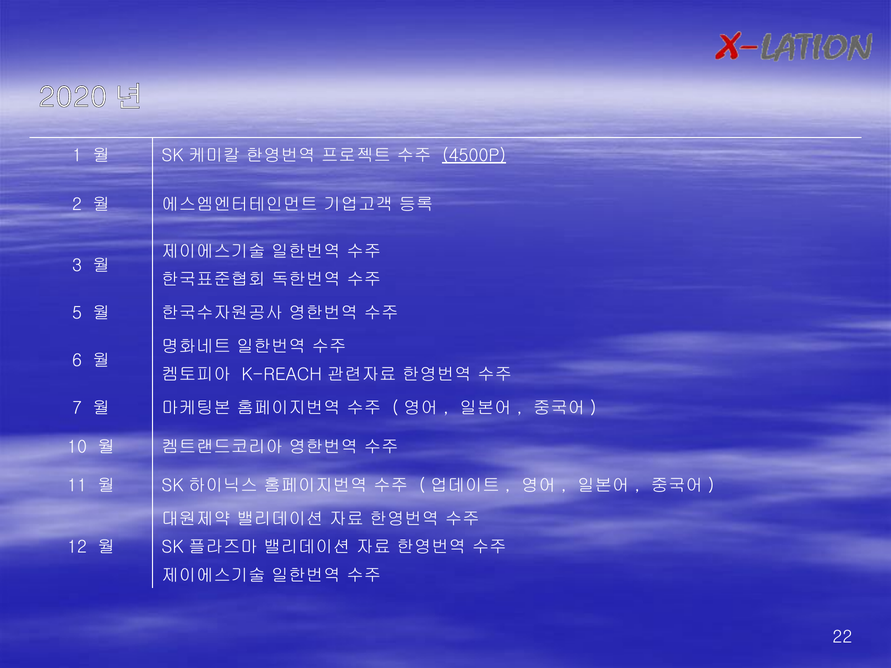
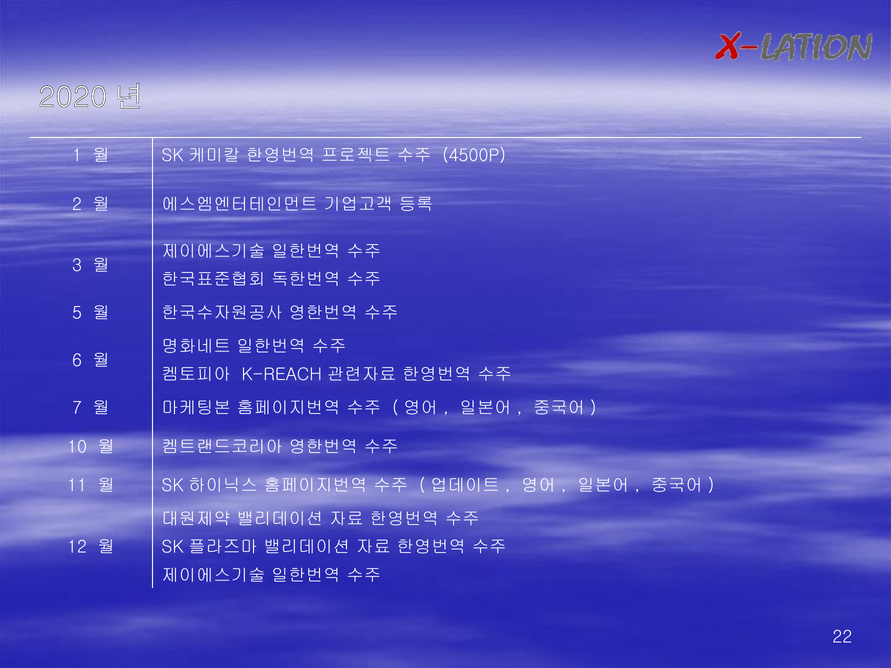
4500P underline: present -> none (474, 155)
